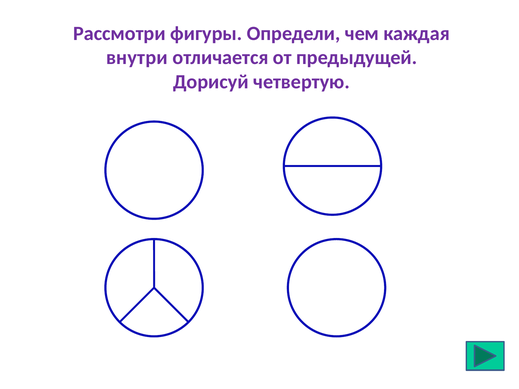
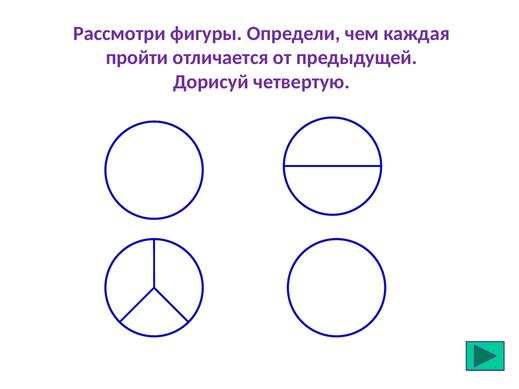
внутри: внутри -> пройти (137, 58)
